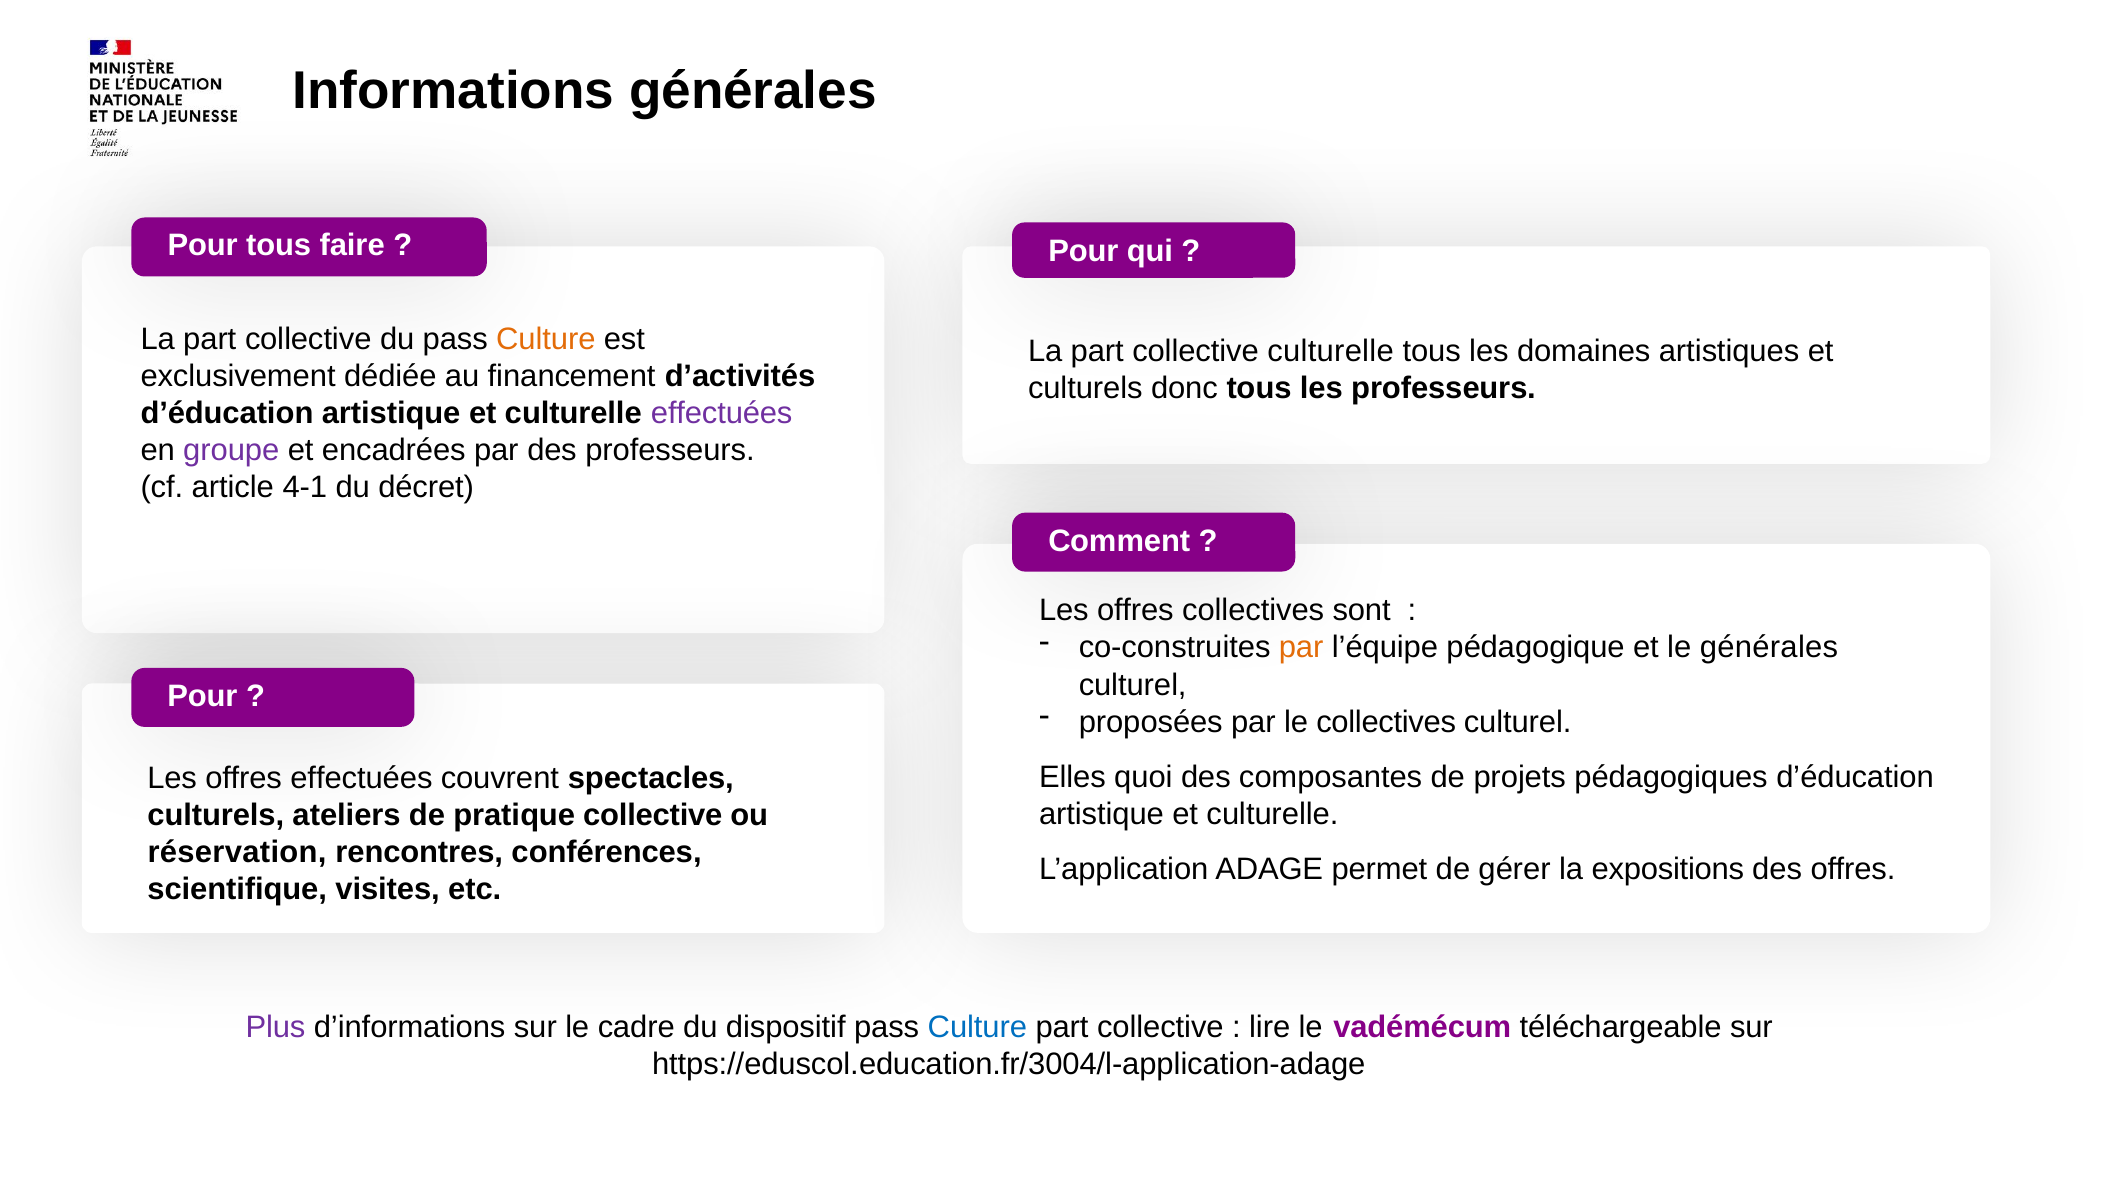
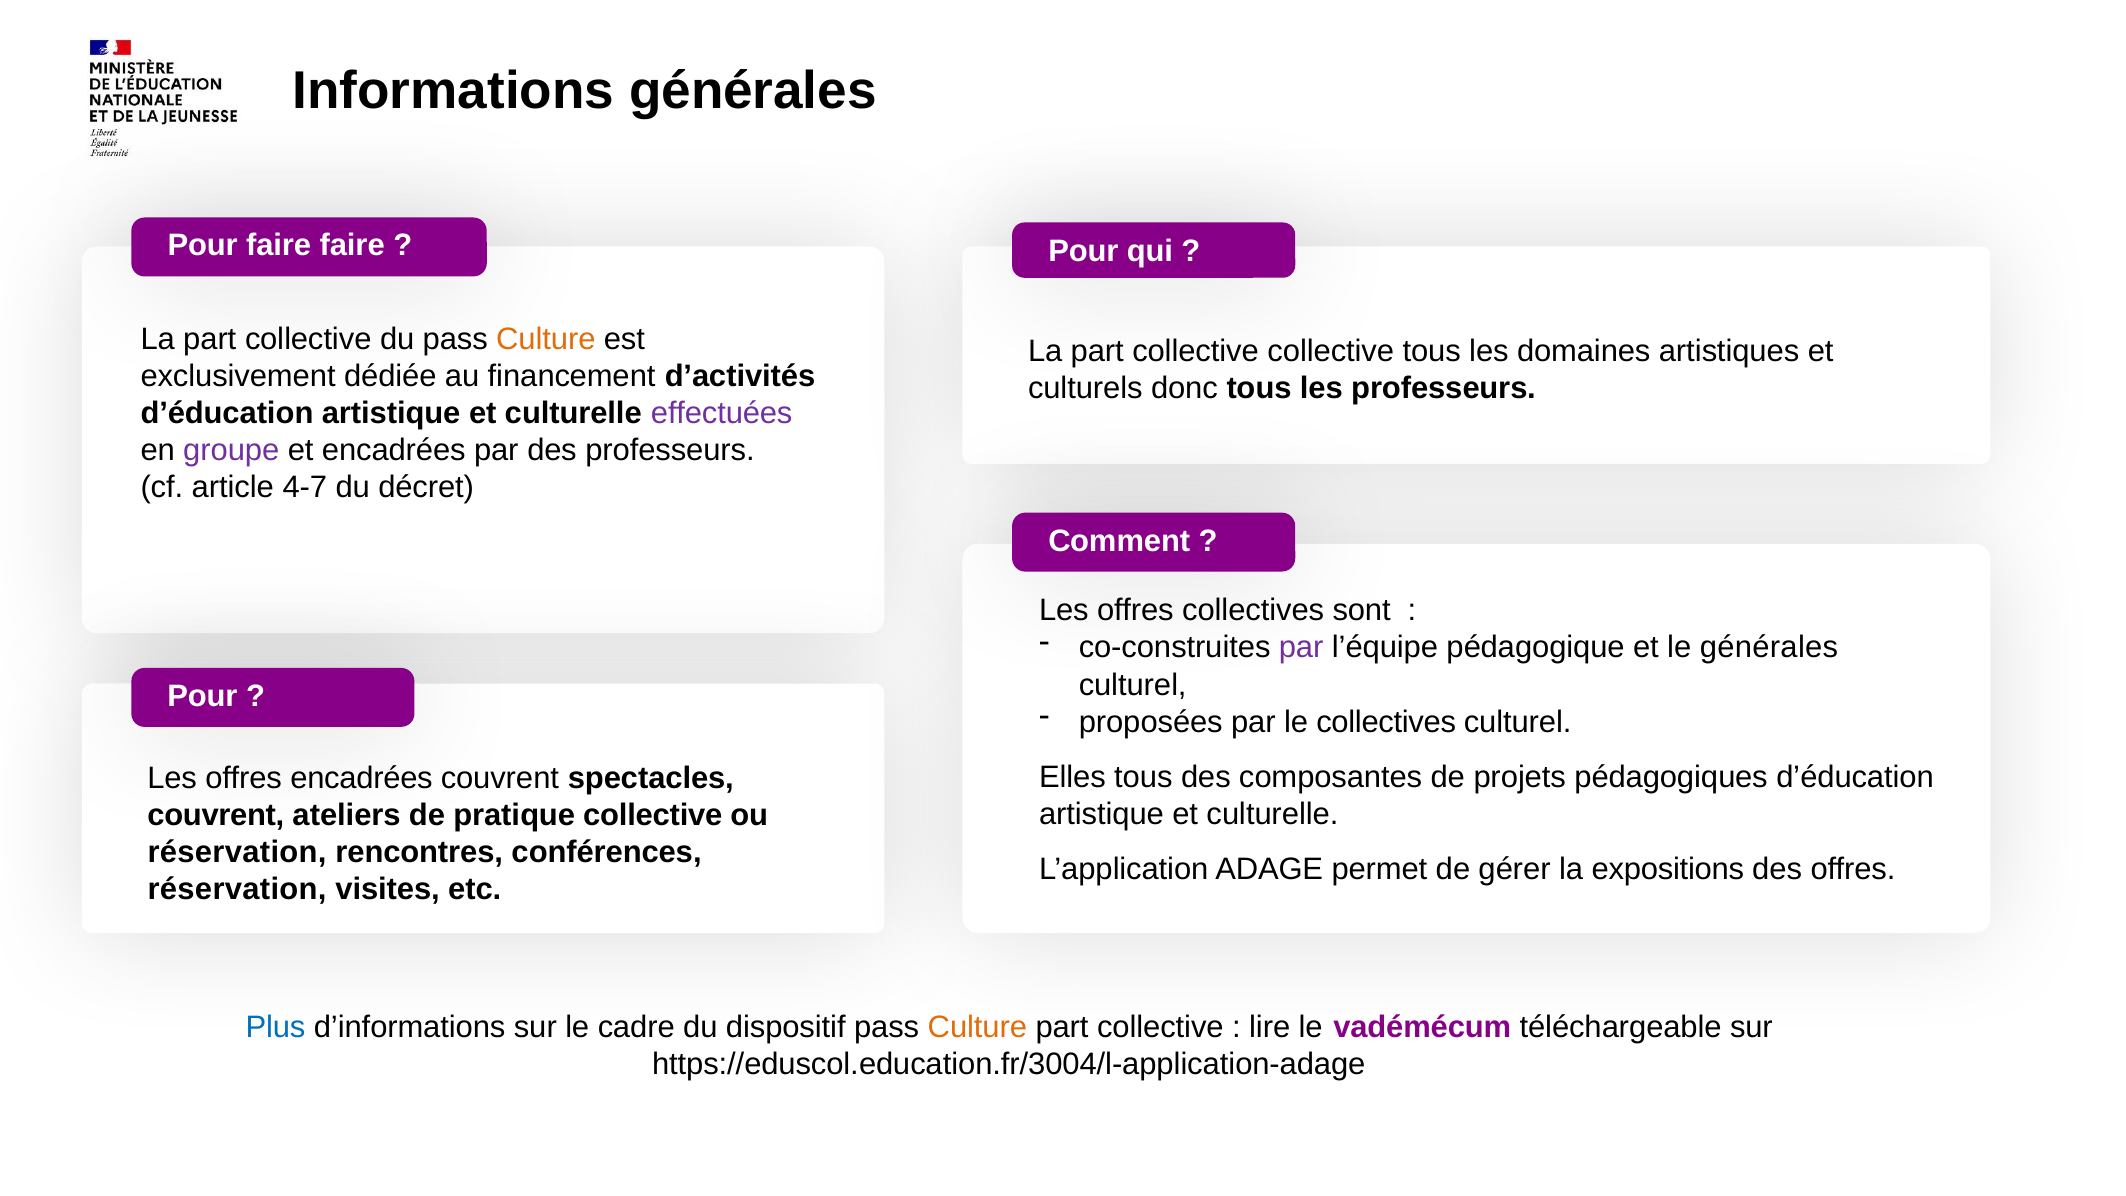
Pour tous: tous -> faire (279, 246)
collective culturelle: culturelle -> collective (1331, 351)
4-1: 4-1 -> 4-7 (305, 488)
par colour: orange -> purple (1301, 648)
Elles quoi: quoi -> tous (1143, 777)
offres effectuées: effectuées -> encadrées (362, 778)
culturels: culturels -> couvrent (216, 815)
scientifique: scientifique -> réservation (237, 890)
Plus colour: purple -> blue (275, 1027)
Culture colour: blue -> orange (977, 1027)
